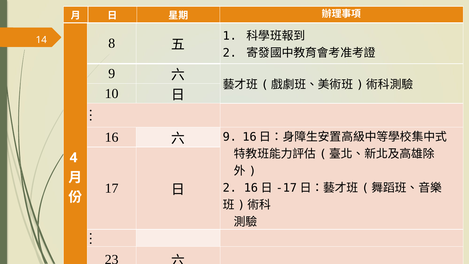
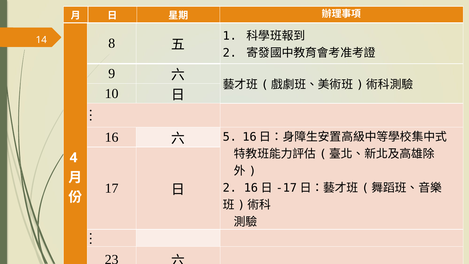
9: 9 -> 5 (230, 137)
